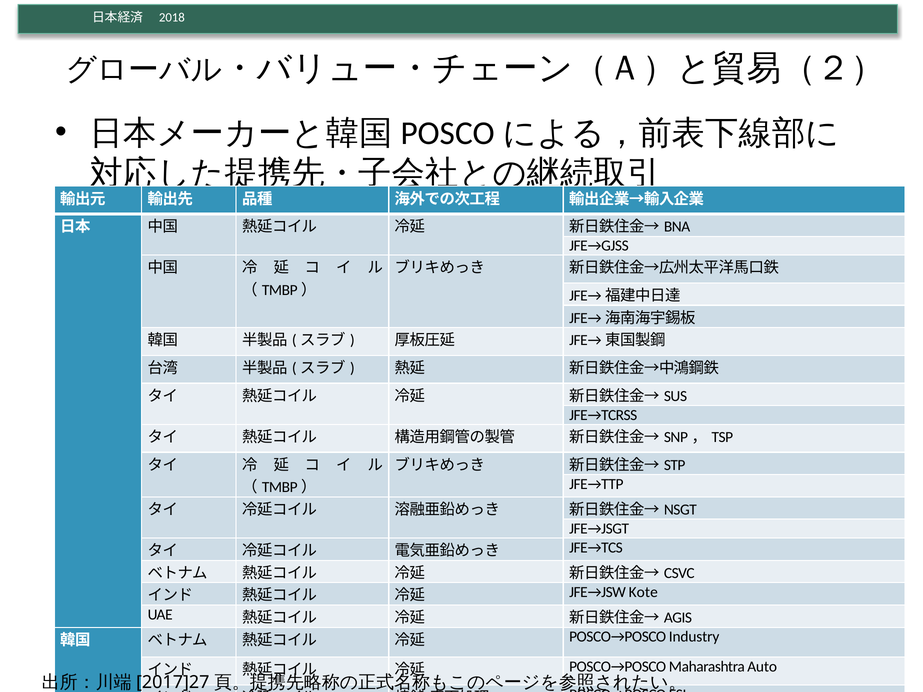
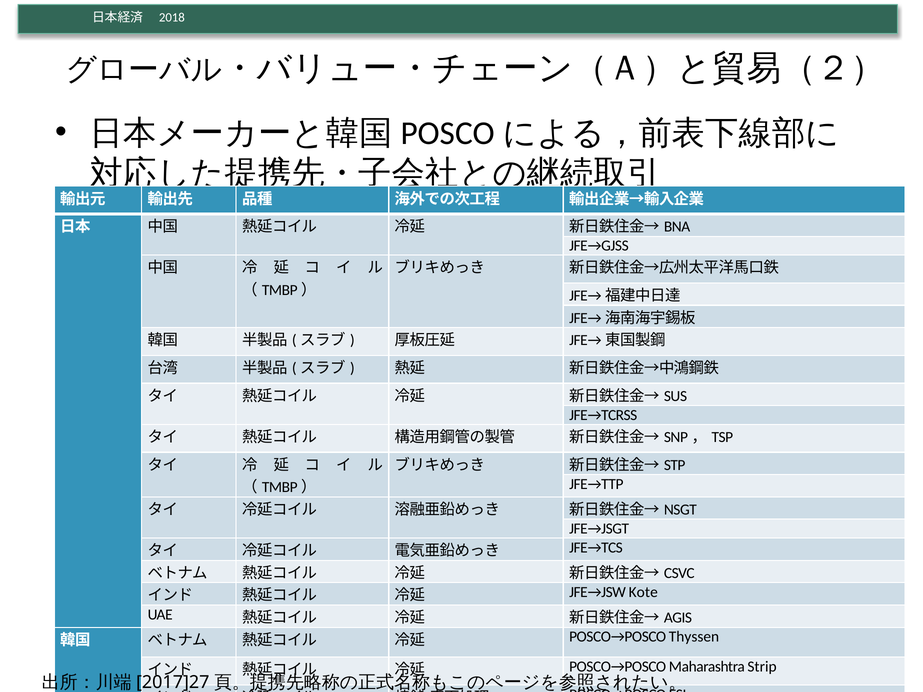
Industry: Industry -> Thyssen (694, 637)
Auto: Auto -> Strip (762, 667)
